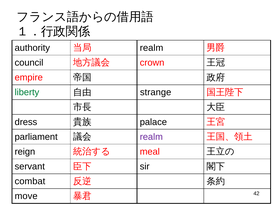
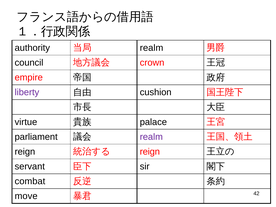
liberty colour: green -> purple (27, 92)
strange: strange -> cushion (156, 92)
dress: dress -> virtue (26, 122)
meal: meal -> reign (150, 152)
